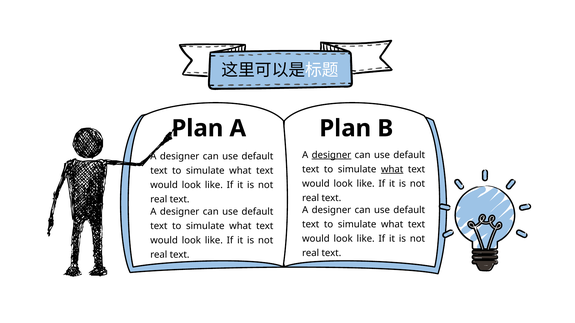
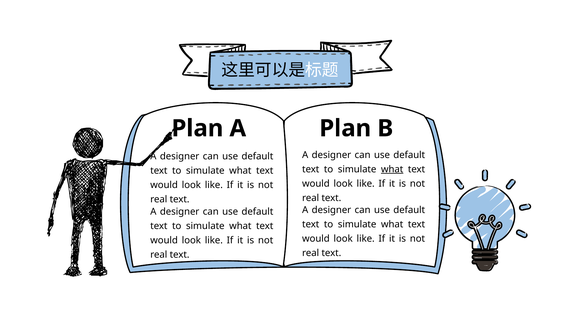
designer underline: present -> none (331, 155)
